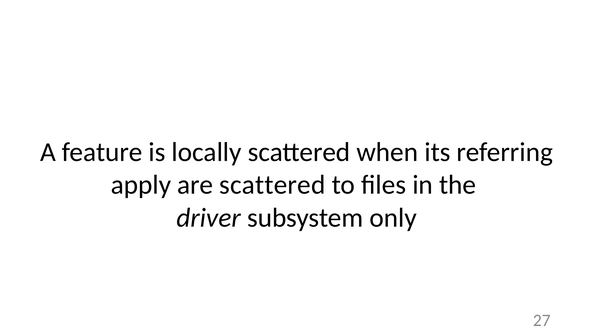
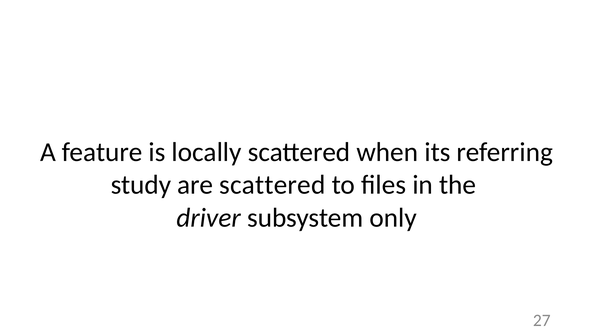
apply: apply -> study (141, 185)
